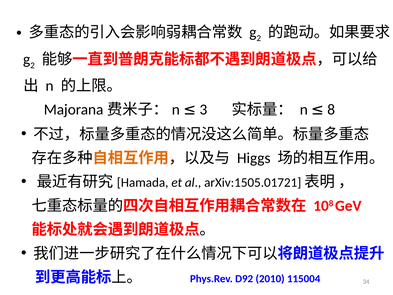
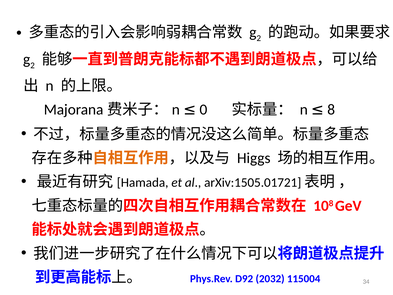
3: 3 -> 0 (203, 110)
2010: 2010 -> 2032 (270, 279)
